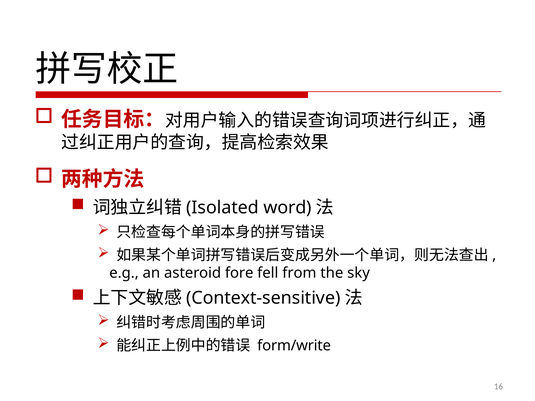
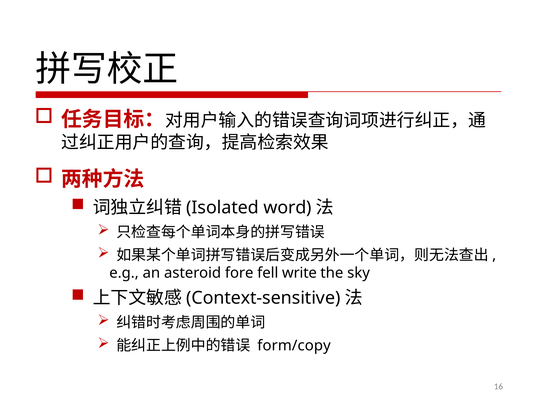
from: from -> write (299, 273)
form/write: form/write -> form/copy (294, 346)
